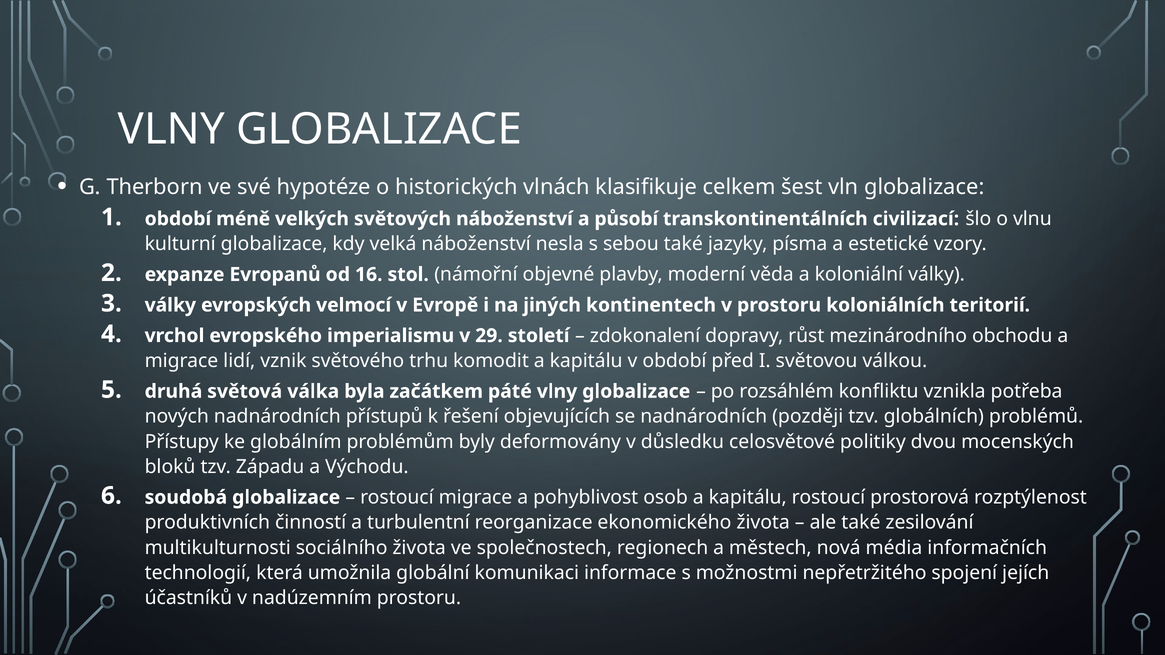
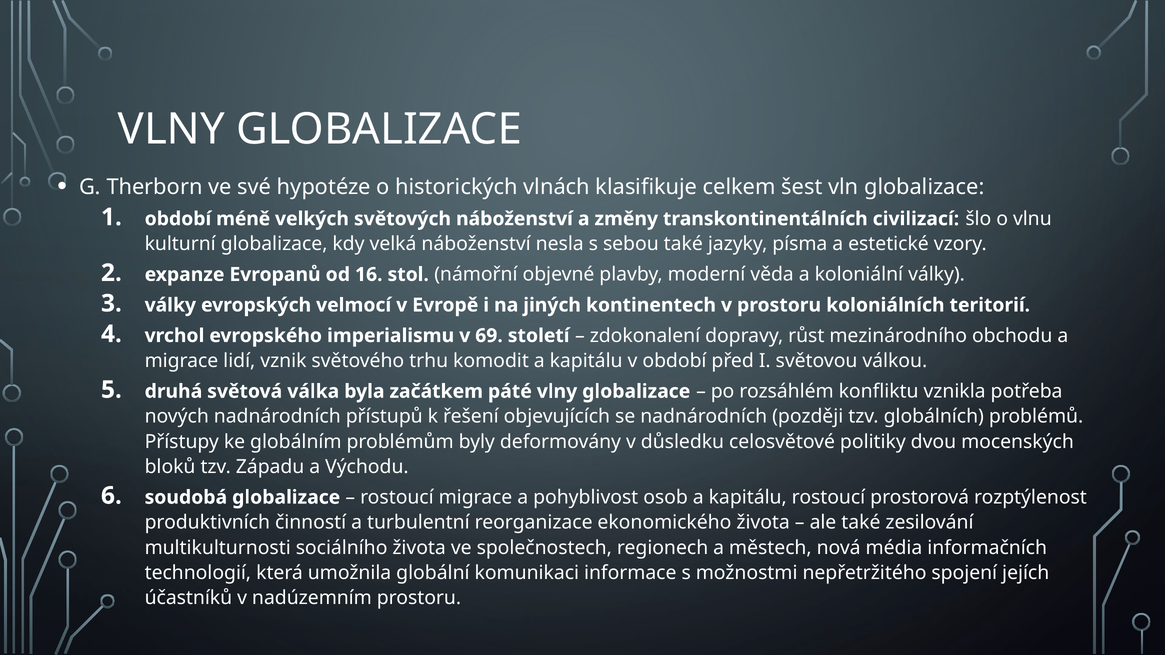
působí: působí -> změny (626, 219)
29: 29 -> 69 (489, 336)
